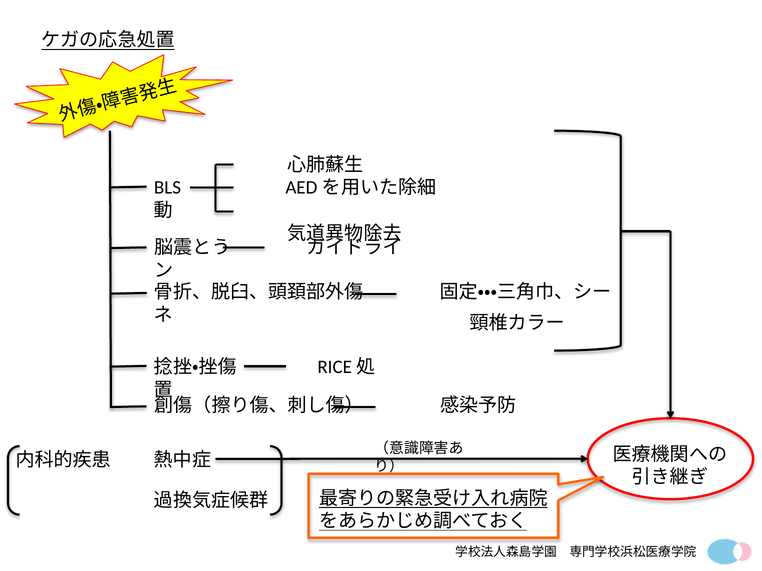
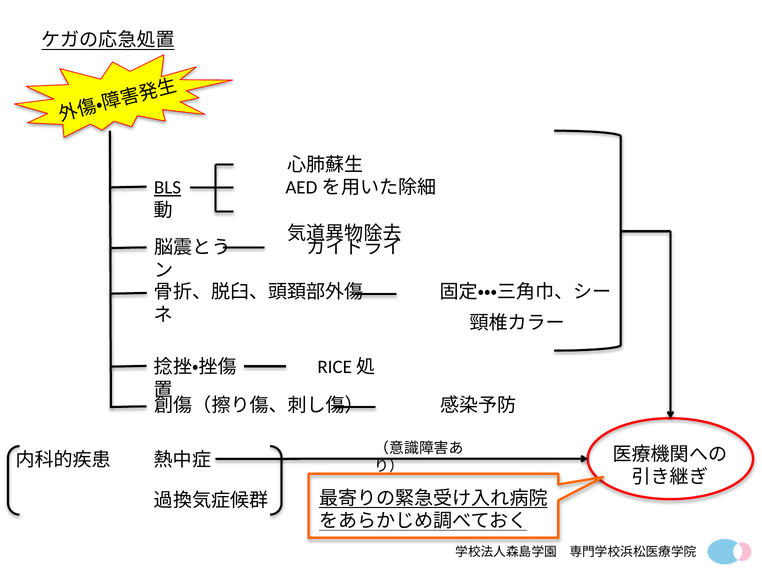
BLS underline: none -> present (167, 188)
